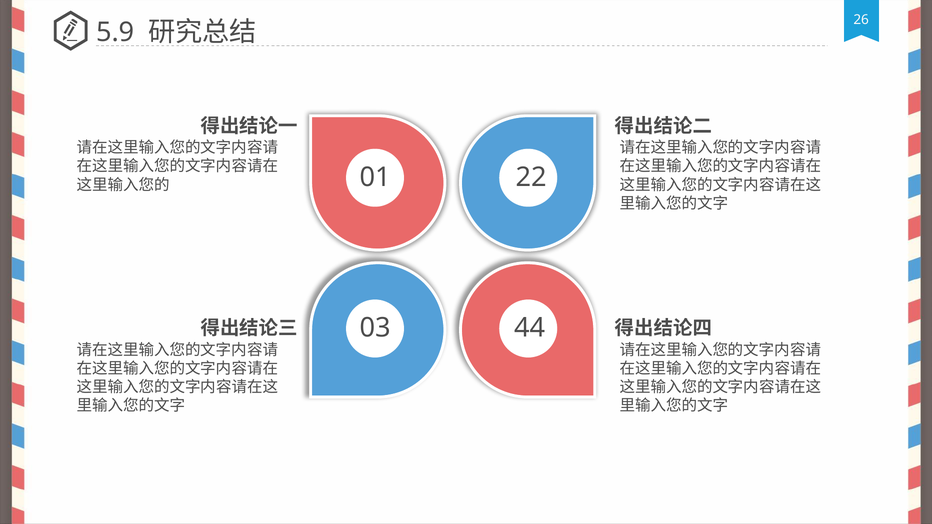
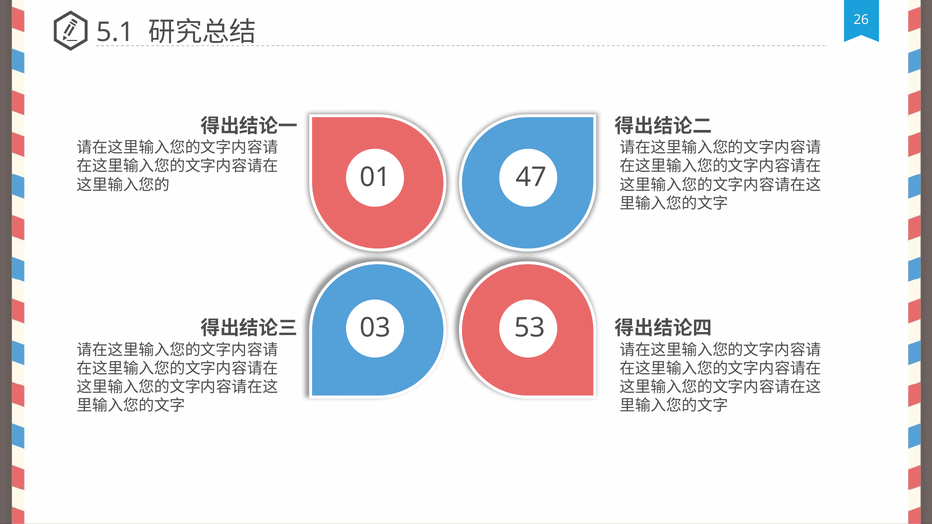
5.9: 5.9 -> 5.1 (115, 32)
22: 22 -> 47 (532, 177)
44: 44 -> 53 (530, 328)
